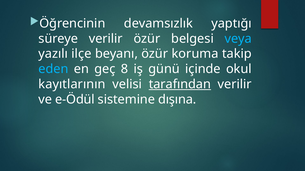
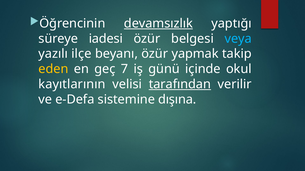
devamsızlık underline: none -> present (158, 24)
süreye verilir: verilir -> iadesi (106, 39)
koruma: koruma -> yapmak (195, 54)
eden colour: light blue -> yellow (53, 69)
8: 8 -> 7 (125, 69)
e-Ödül: e-Ödül -> e-Defa (75, 100)
